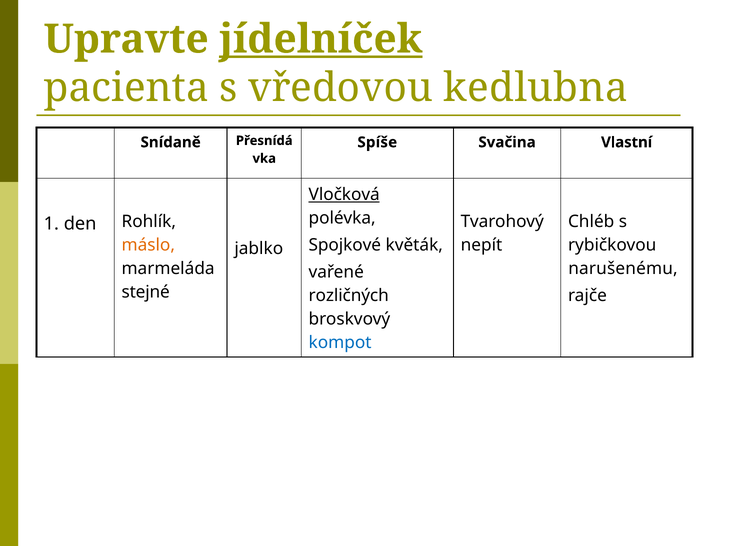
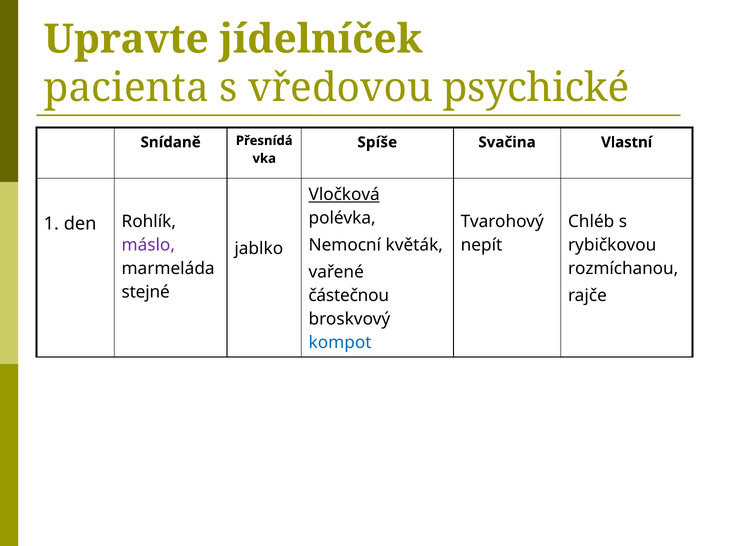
jídelníček underline: present -> none (321, 39)
kedlubna: kedlubna -> psychické (536, 88)
máslo colour: orange -> purple (148, 245)
Spojkové: Spojkové -> Nemocní (345, 245)
narušenému: narušenému -> rozmíchanou (623, 269)
rozličných: rozličných -> částečnou (349, 296)
